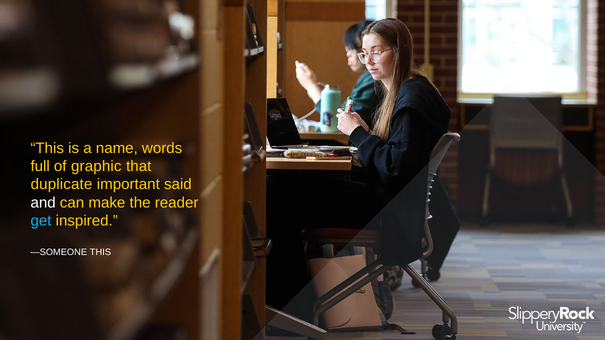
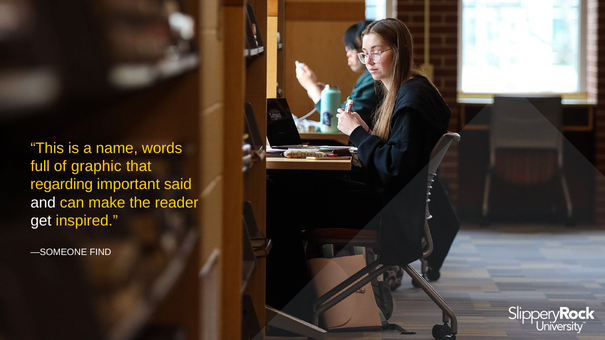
duplicate: duplicate -> regarding (62, 185)
get colour: light blue -> white (41, 221)
—SOMEONE THIS: THIS -> FIND (100, 252)
